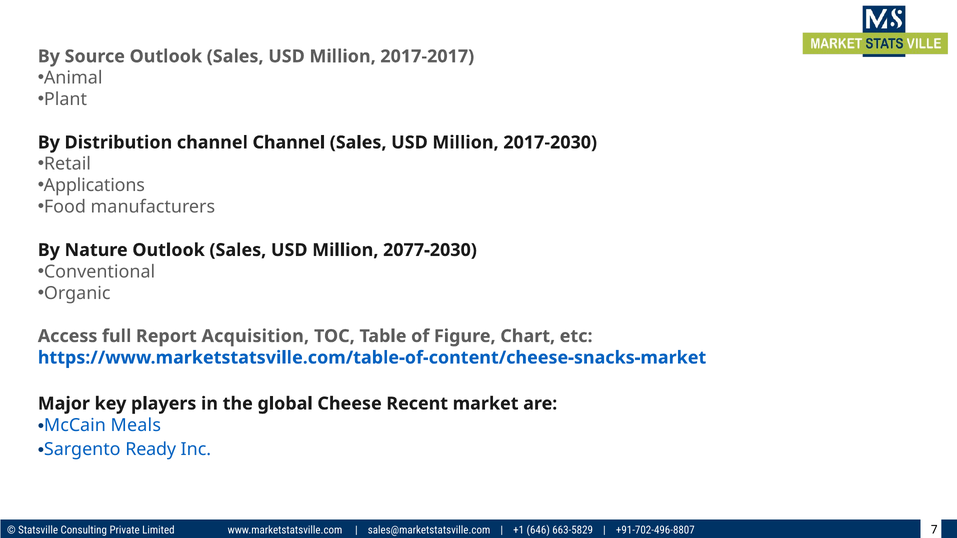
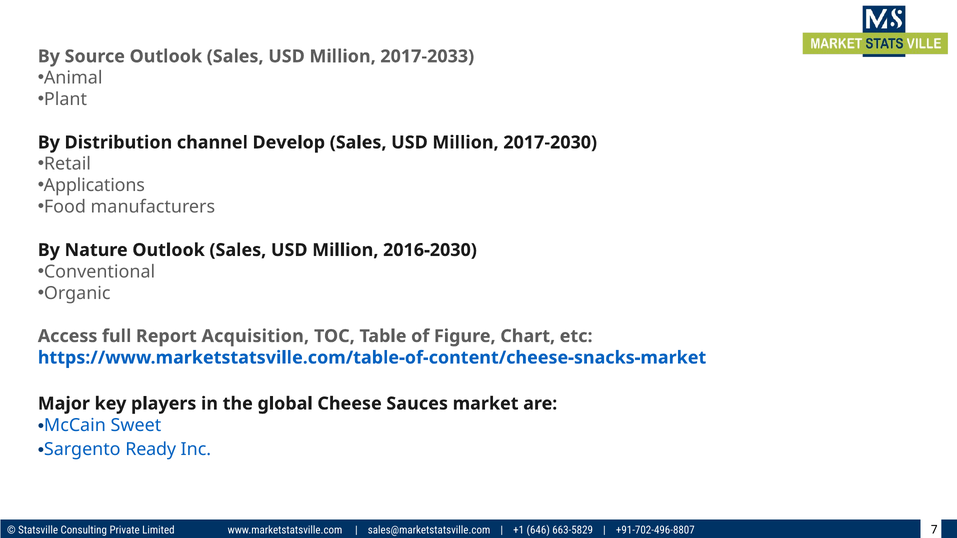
2017-2017: 2017-2017 -> 2017-2033 (427, 56)
channel Channel: Channel -> Develop (289, 143)
2077-2030: 2077-2030 -> 2016-2030 (430, 250)
Recent: Recent -> Sauces (417, 404)
Meals: Meals -> Sweet (136, 425)
